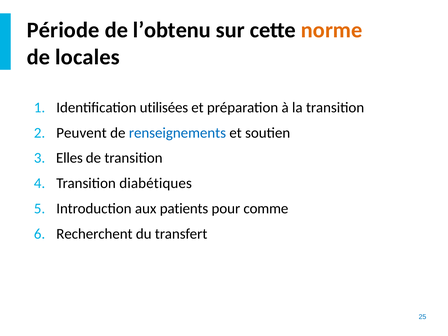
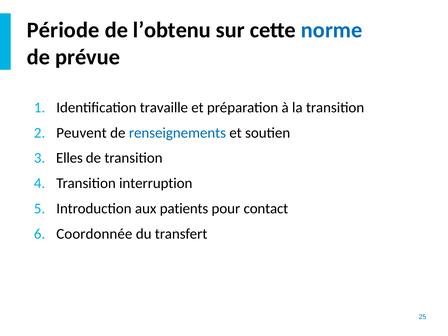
norme colour: orange -> blue (332, 30)
locales: locales -> prévue (88, 57)
utilisées: utilisées -> travaille (164, 108)
diabétiques: diabétiques -> interruption (156, 183)
comme: comme -> contact (266, 209)
Recherchent: Recherchent -> Coordonnée (94, 234)
